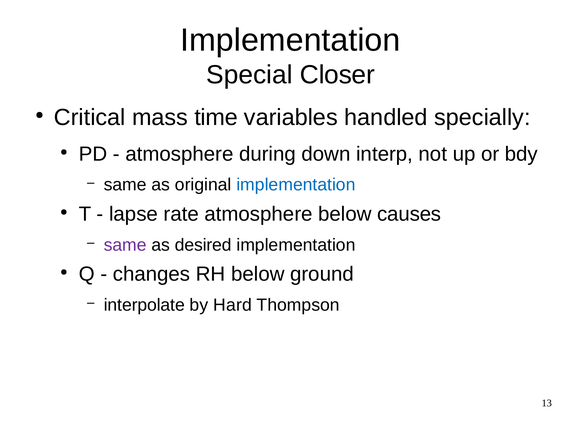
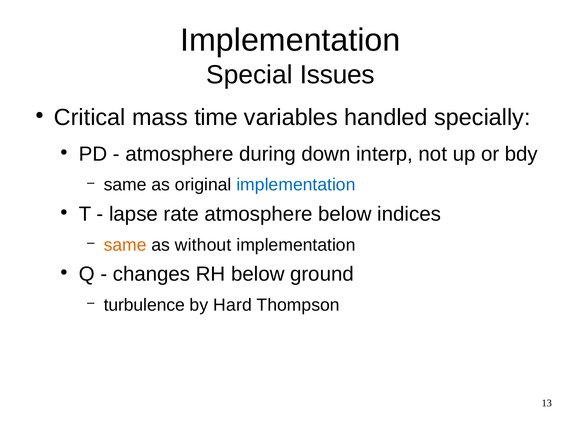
Closer: Closer -> Issues (337, 75)
causes: causes -> indices (409, 214)
same colour: purple -> orange (125, 245)
desired: desired -> without (203, 245)
interpolate: interpolate -> turbulence (144, 306)
